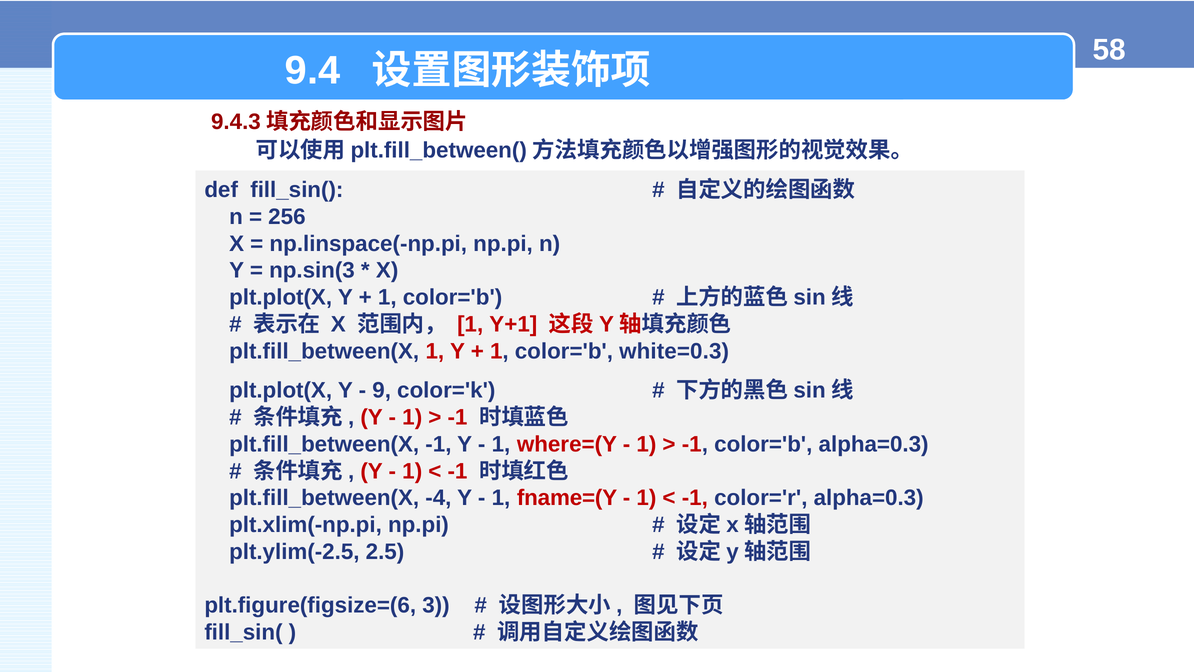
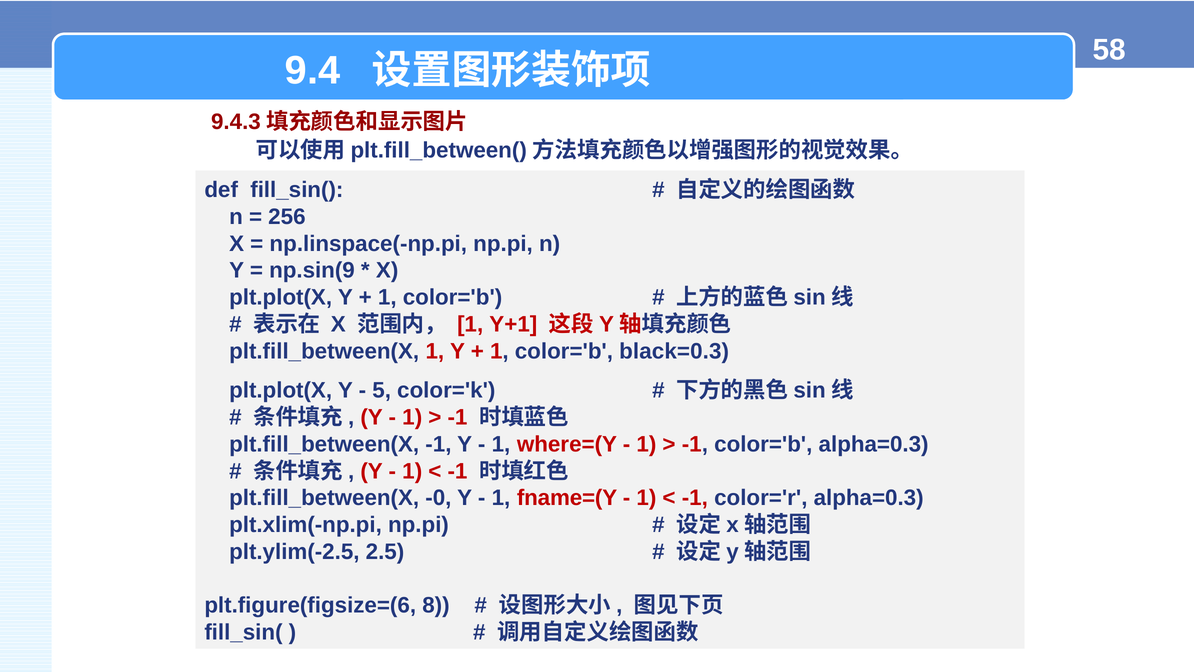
np.sin(3: np.sin(3 -> np.sin(9 (312, 270)
white=0.3: white=0.3 -> black=0.3 (674, 351)
9: 9 -> 5 (382, 390)
-4: -4 -> -0 (438, 498)
3: 3 -> 8 (436, 605)
